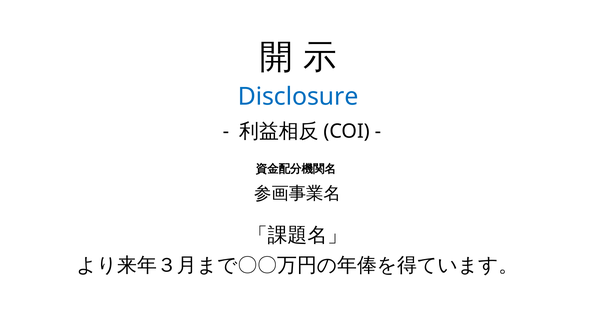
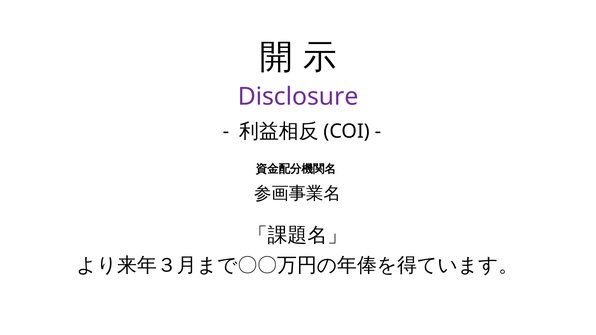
Disclosure colour: blue -> purple (298, 97)
